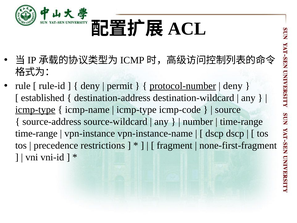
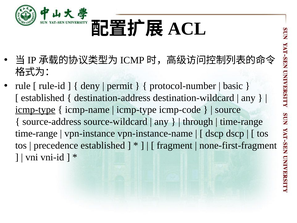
protocol-number underline: present -> none (183, 86)
deny: deny -> basic (233, 86)
number: number -> through (198, 121)
precedence restrictions: restrictions -> established (103, 145)
